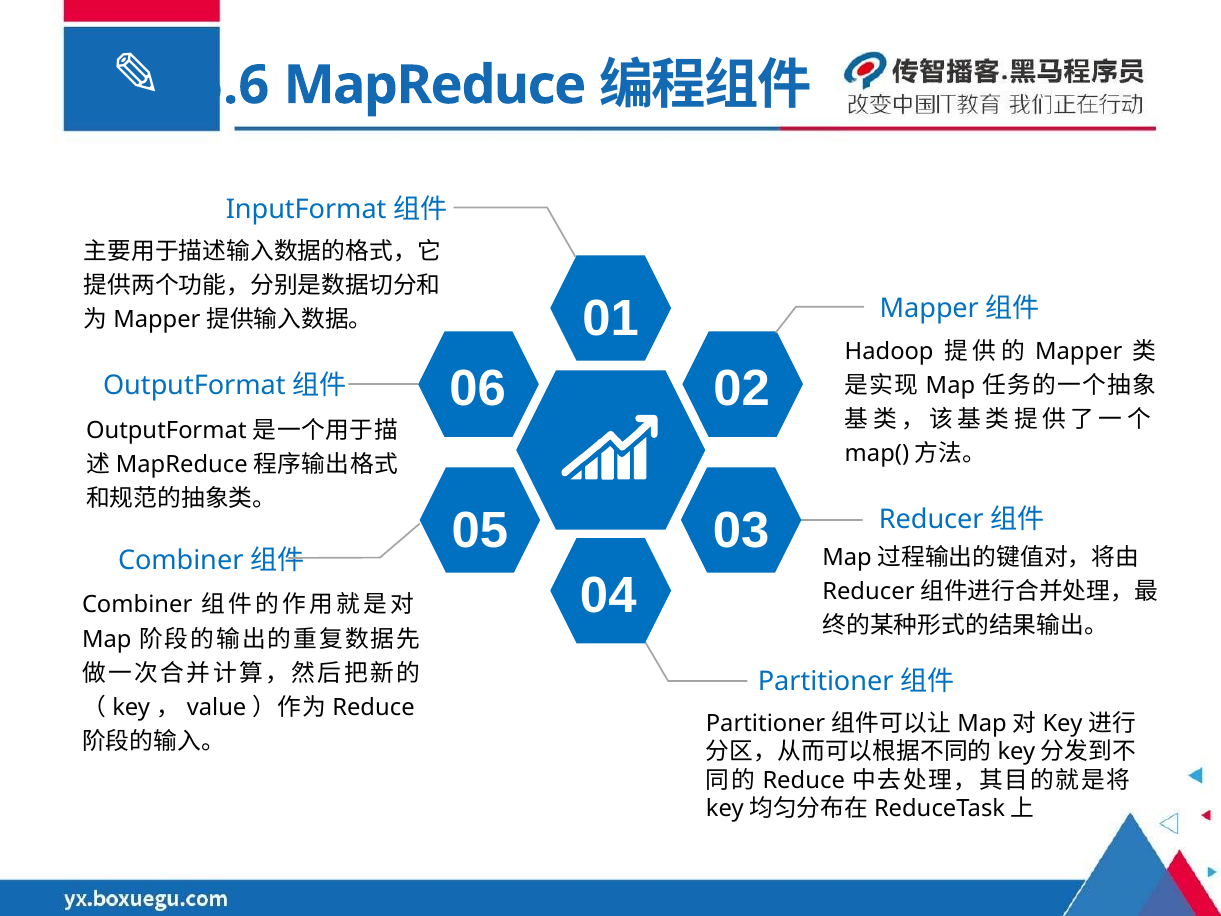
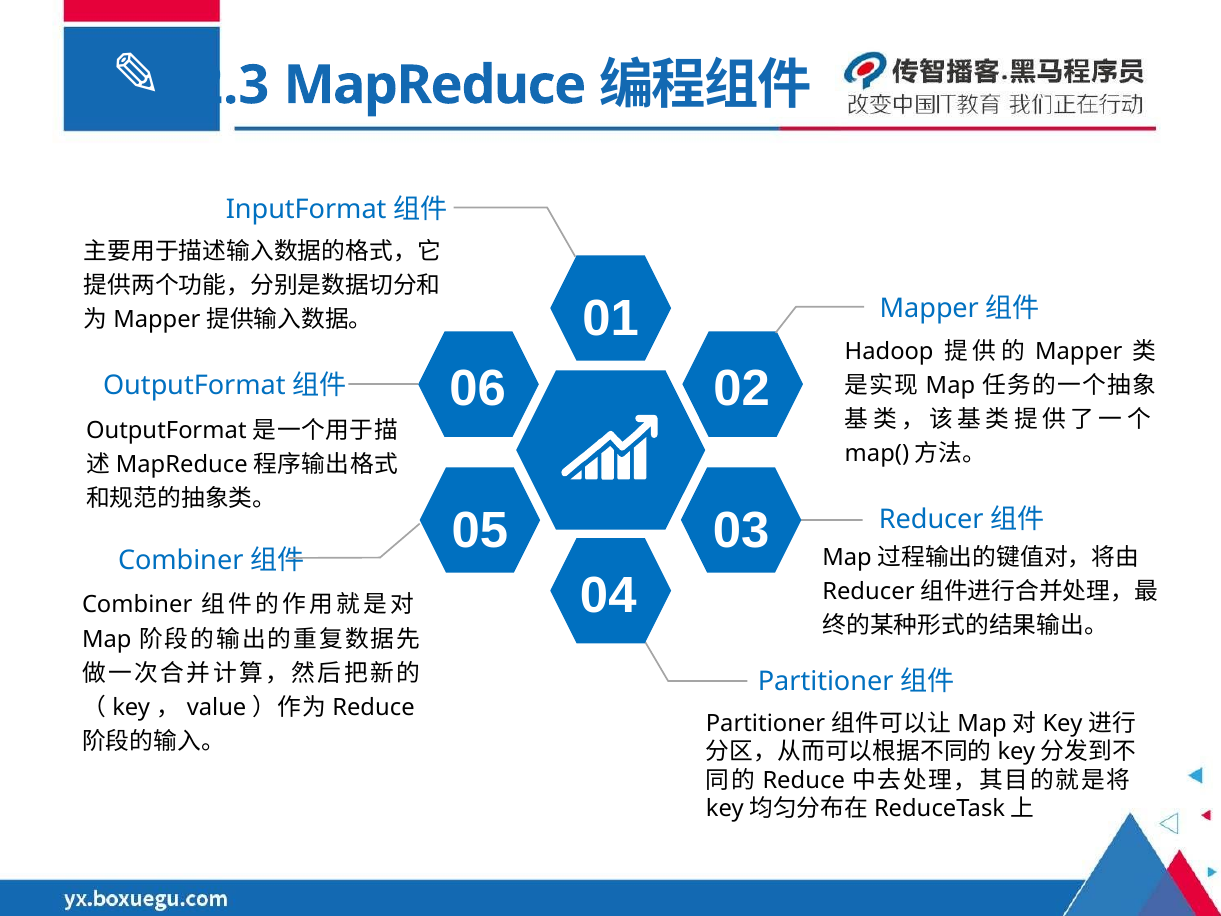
5.6: 5.6 -> 2.3 (231, 85)
